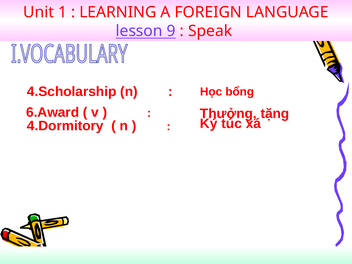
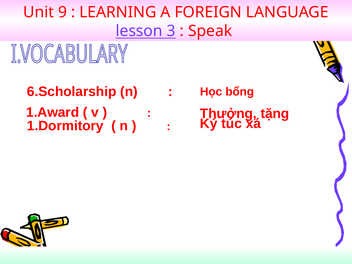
1: 1 -> 9 (62, 12)
9: 9 -> 3 (171, 31)
4.Scholarship: 4.Scholarship -> 6.Scholarship (72, 92)
6.Award: 6.Award -> 1.Award (53, 112)
4.Dormitory: 4.Dormitory -> 1.Dormitory (65, 126)
